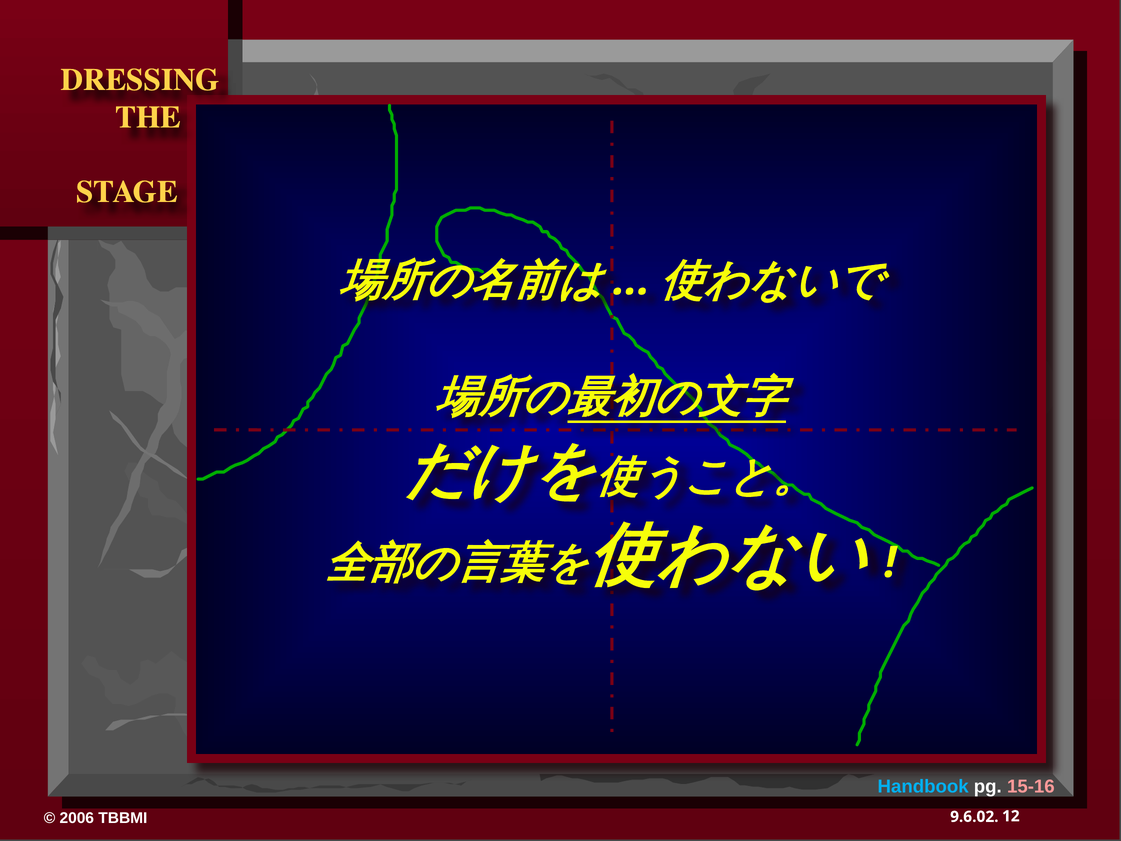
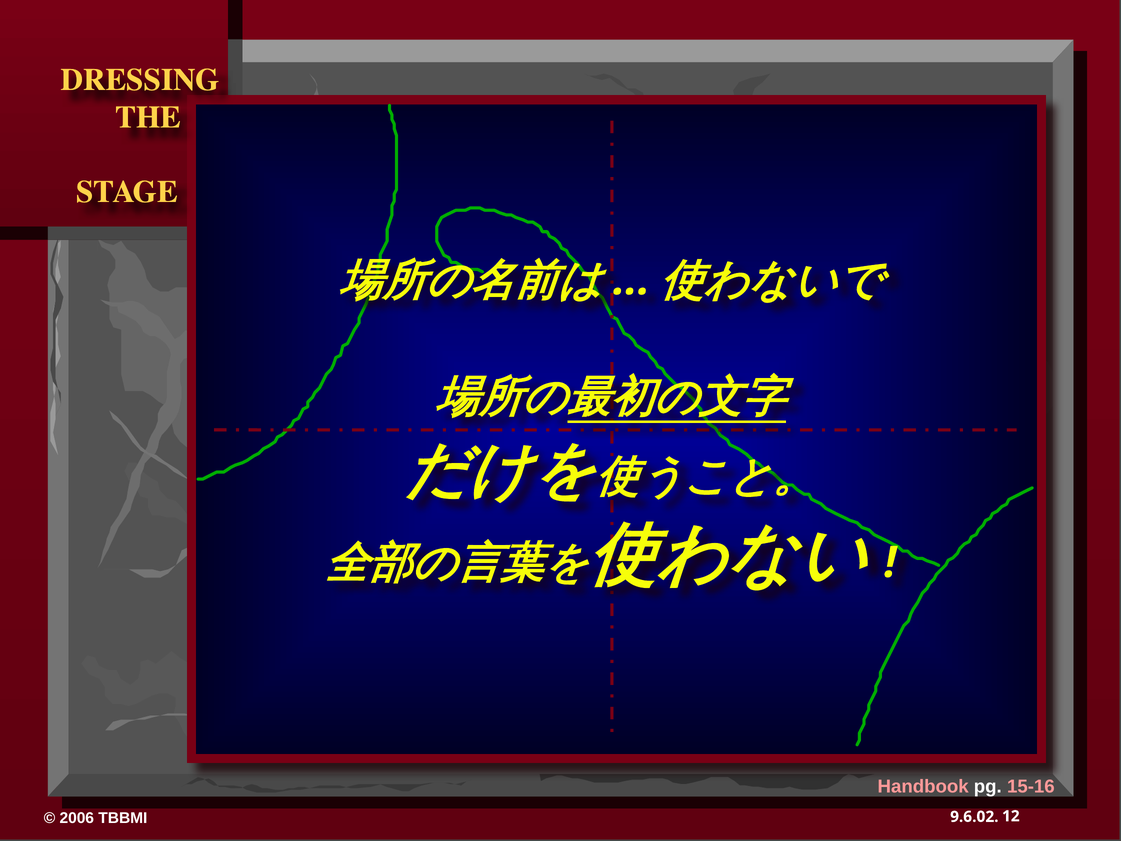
Handbook colour: light blue -> pink (923, 787)
